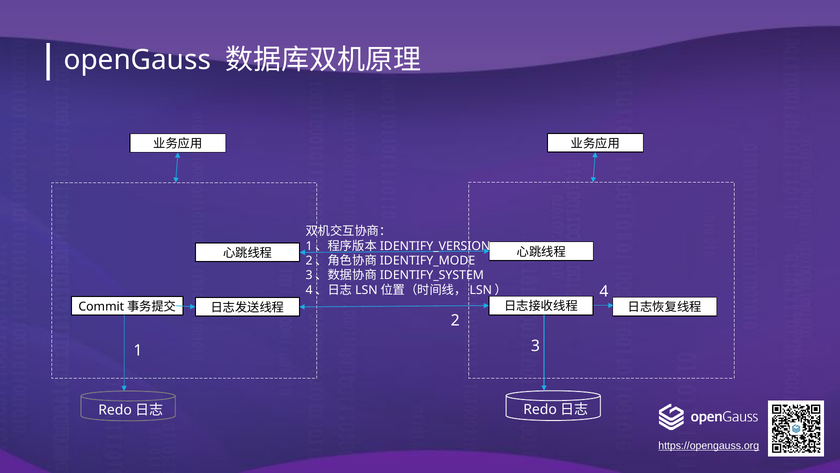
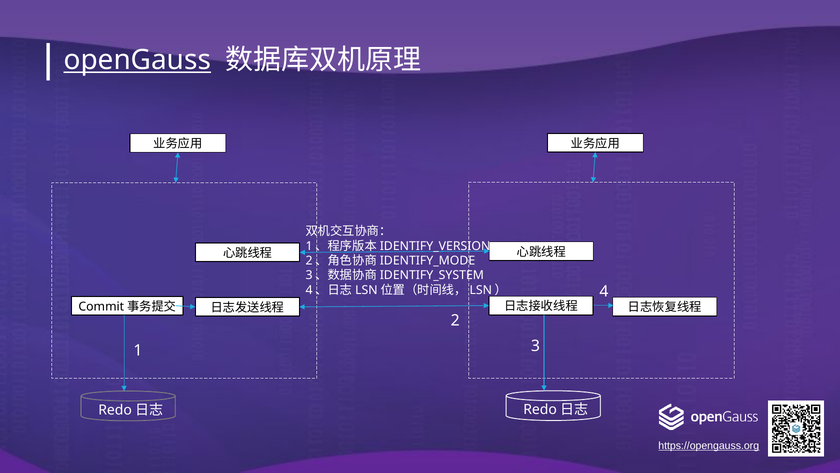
openGauss underline: none -> present (137, 60)
